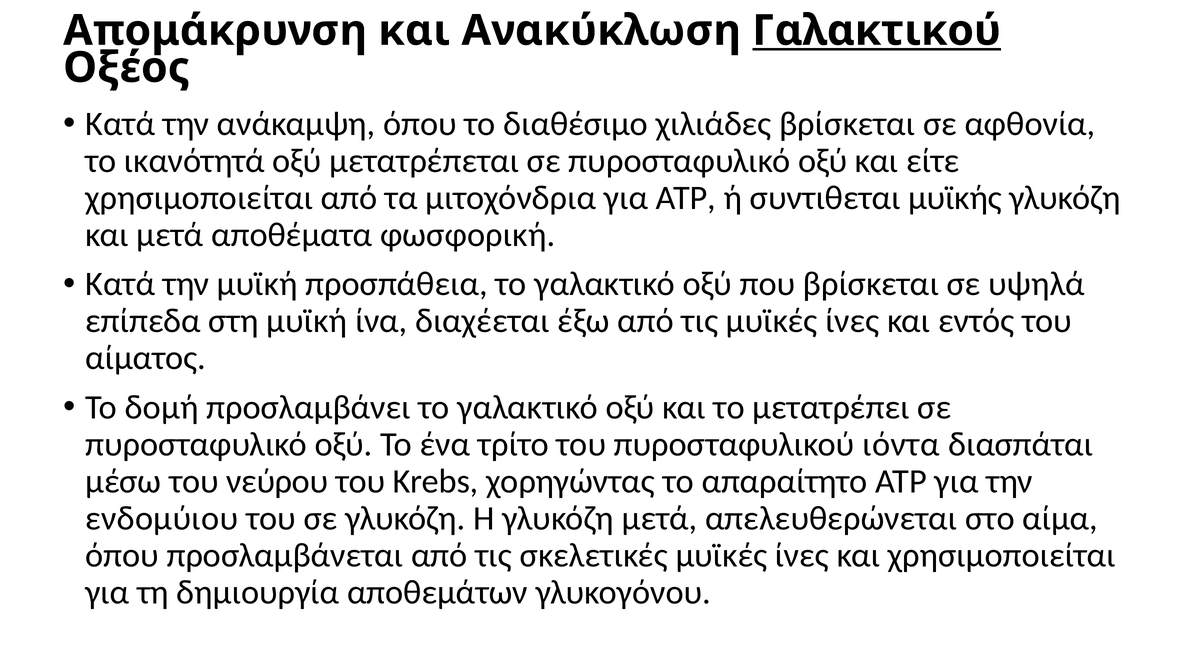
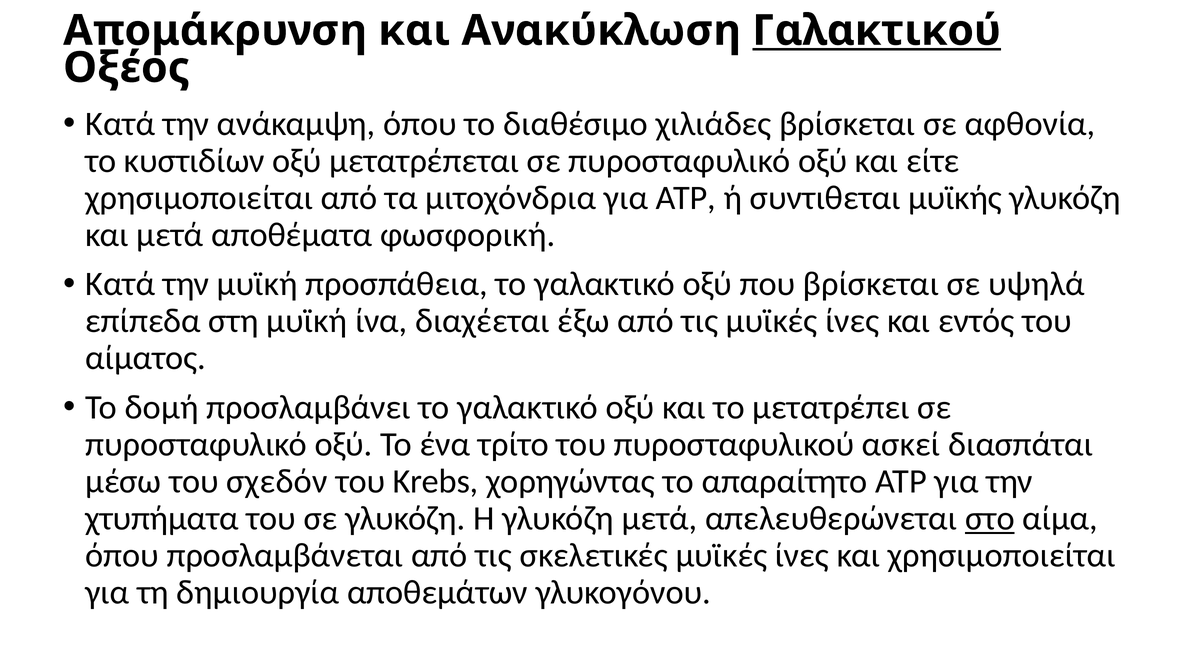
ικανότητά: ικανότητά -> κυστιδίων (194, 161)
ιόντα: ιόντα -> ασκεί (901, 445)
νεύρου: νεύρου -> σχεδόν (277, 482)
ενδομύιου: ενδομύιου -> χτυπήματα (162, 519)
στο underline: none -> present (990, 519)
